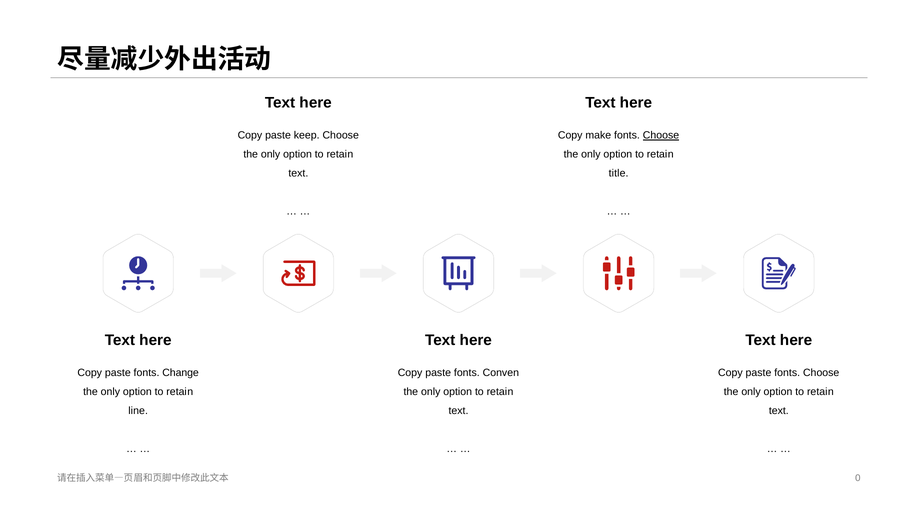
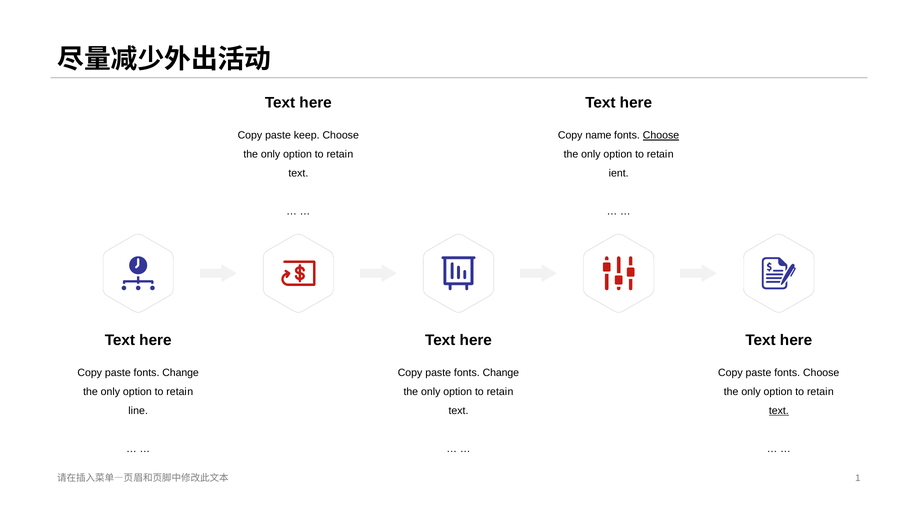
make: make -> name (598, 136)
title: title -> ient (619, 174)
Conven: Conven -> Change (501, 373)
text underline: none -> present (779, 411)
0: 0 -> 1 (858, 478)
